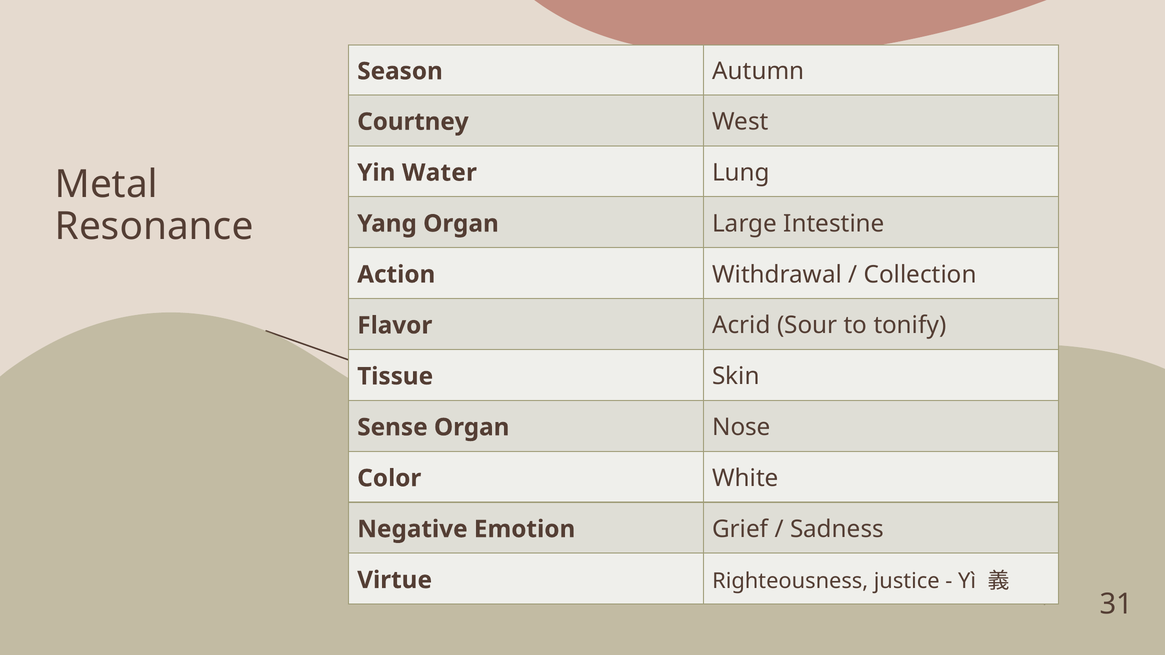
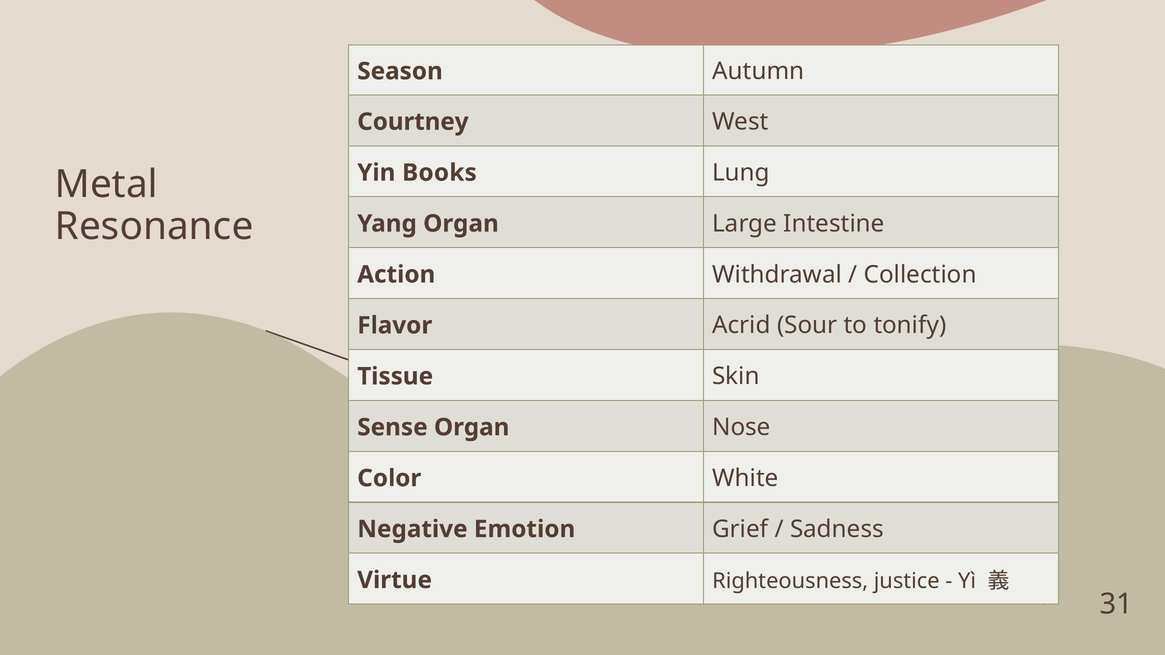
Water: Water -> Books (439, 173)
